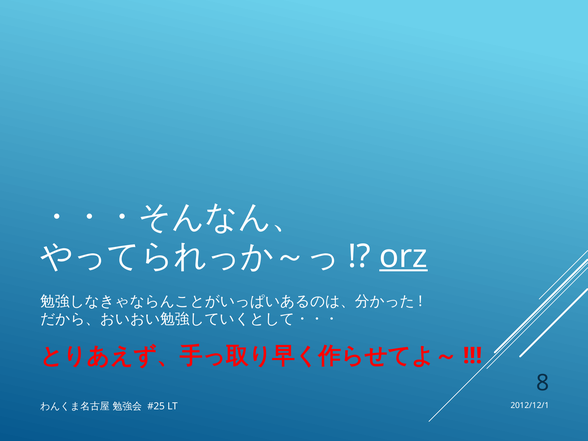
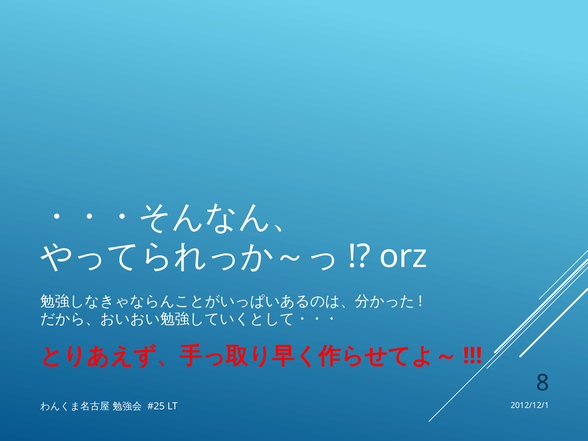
orz underline: present -> none (403, 256)
